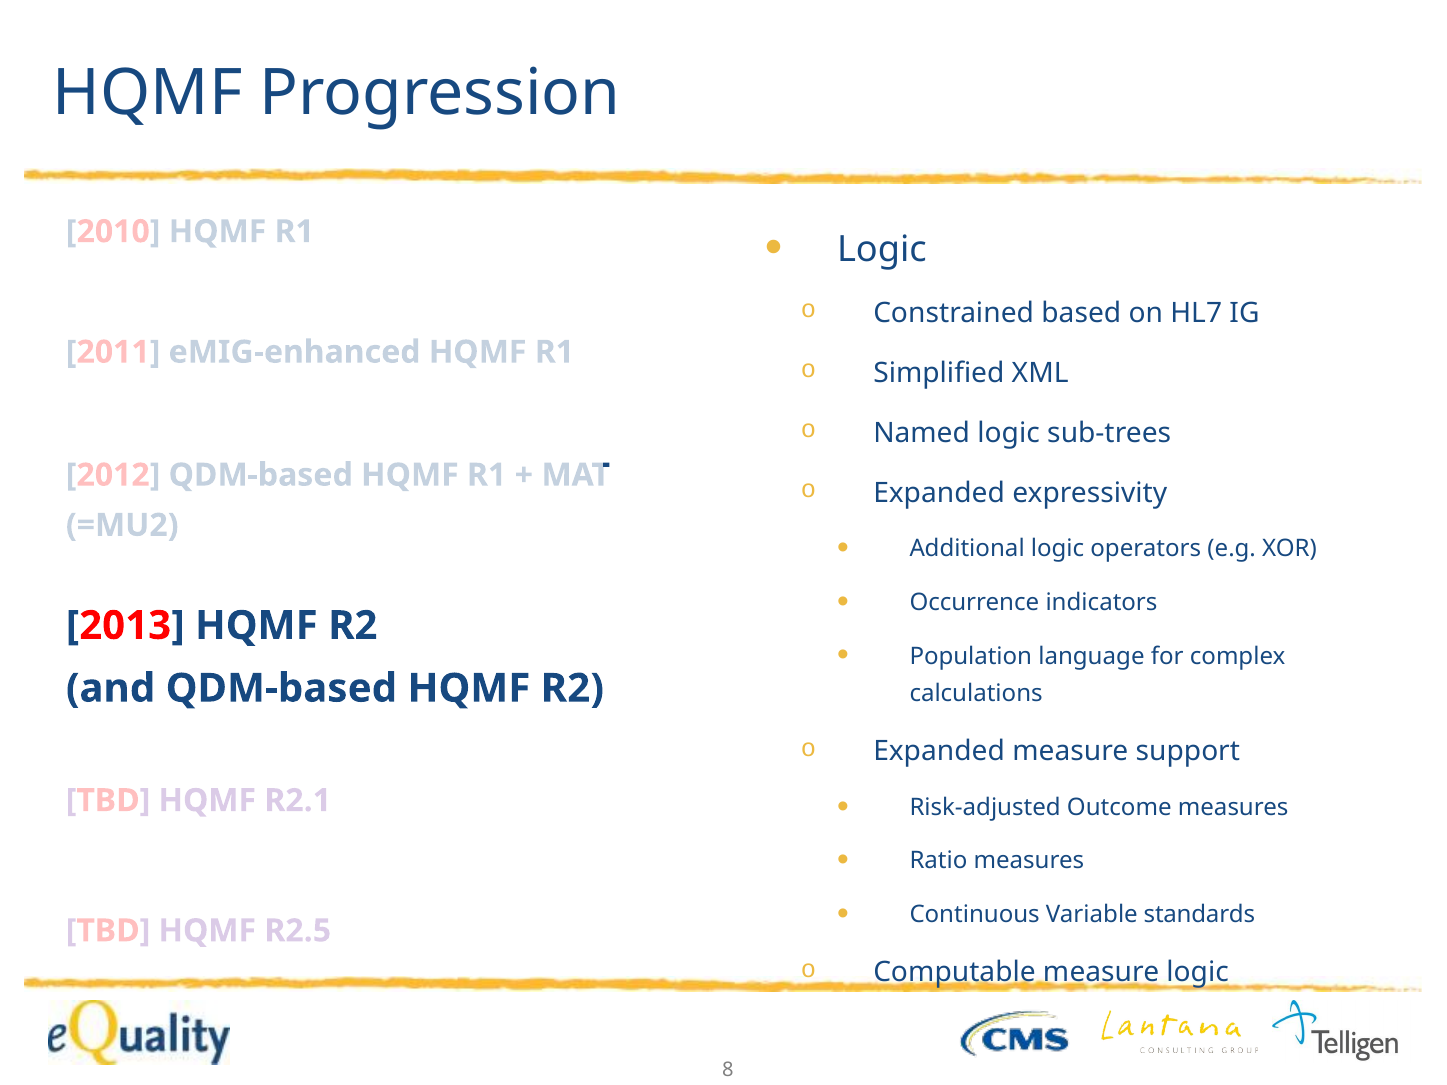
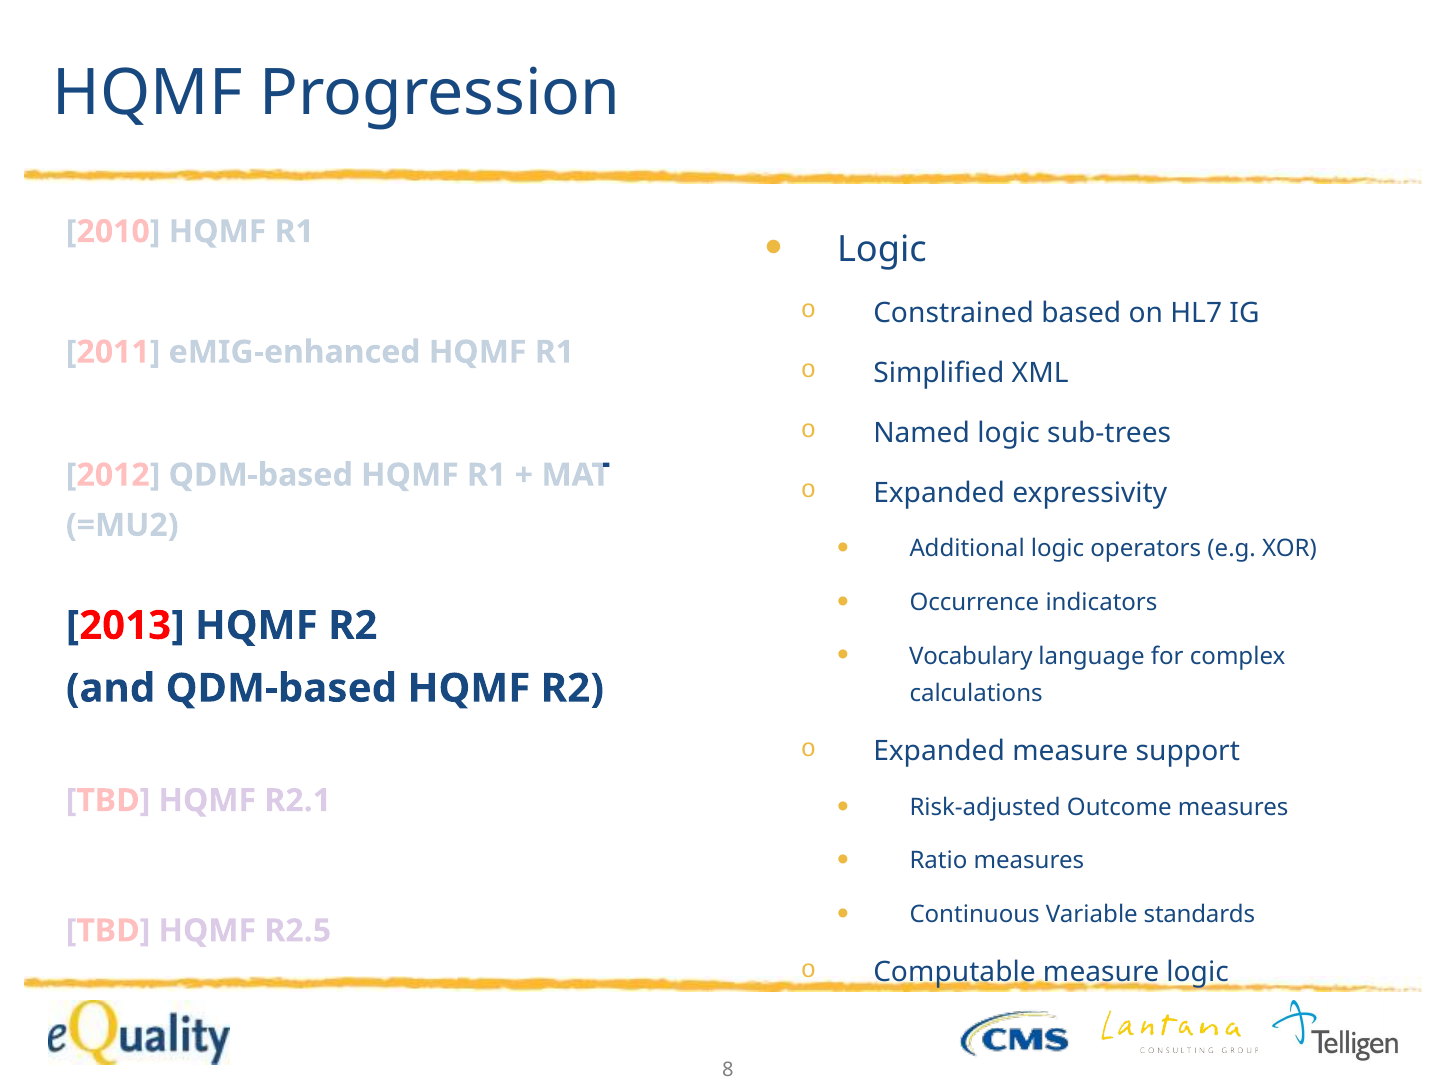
Population: Population -> Vocabulary (971, 656)
